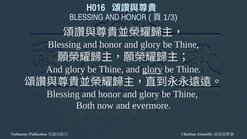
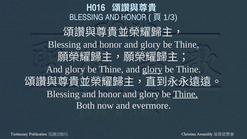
Thine underline: none -> present (185, 94)
